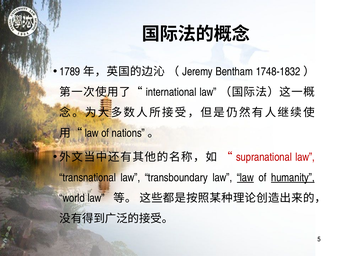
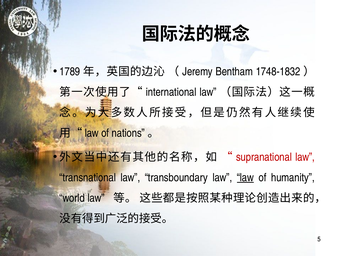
humanity underline: present -> none (293, 177)
